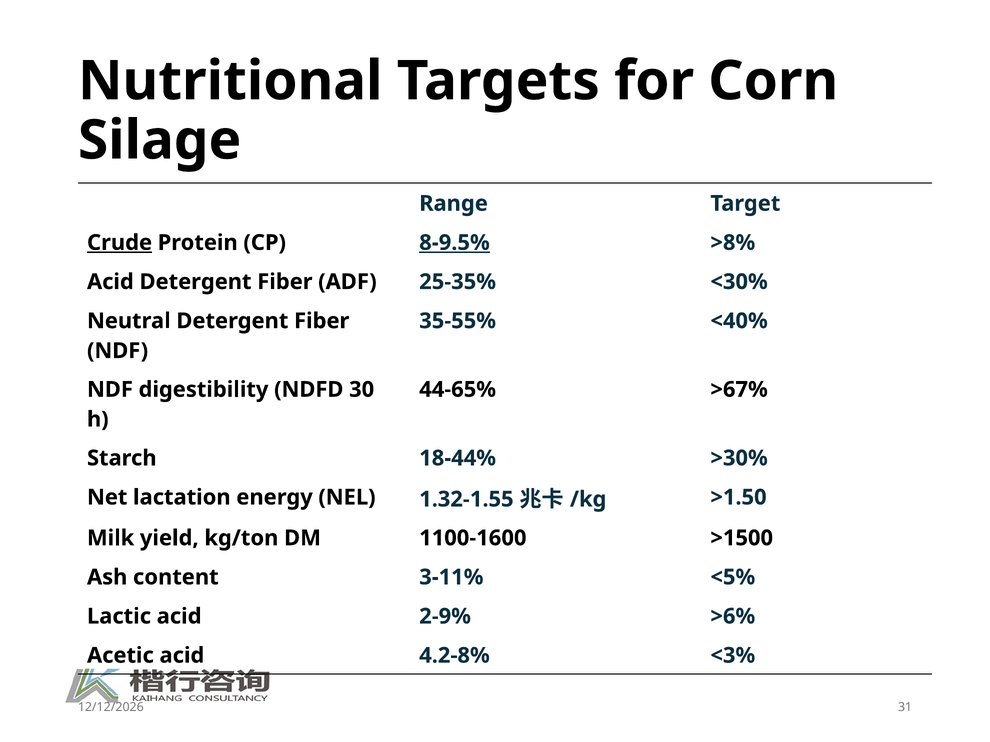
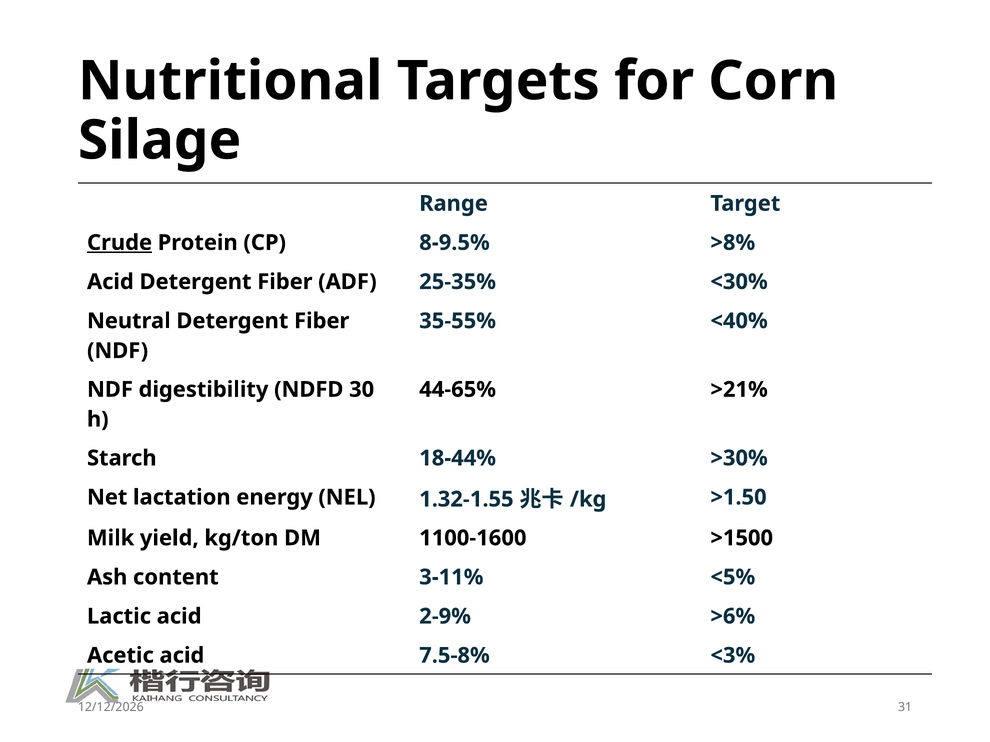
8-9.5% underline: present -> none (454, 243)
>67%: >67% -> >21% (739, 390)
4.2-8%: 4.2-8% -> 7.5-8% (454, 656)
